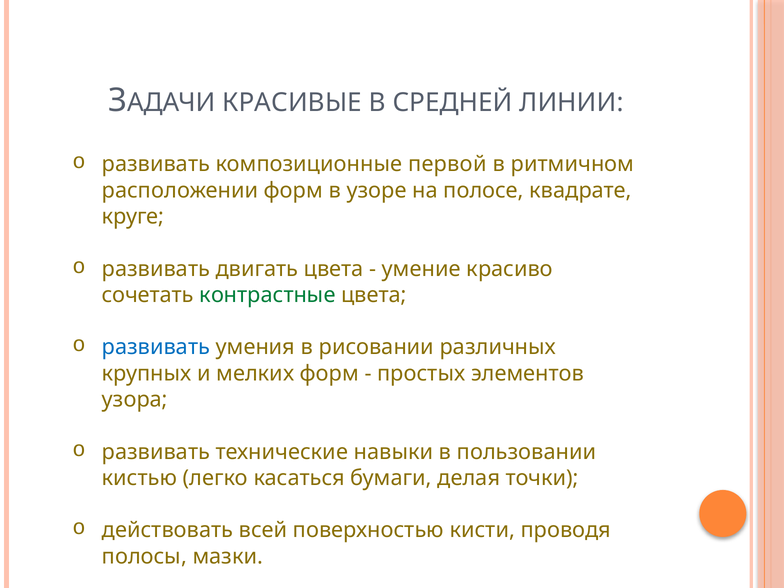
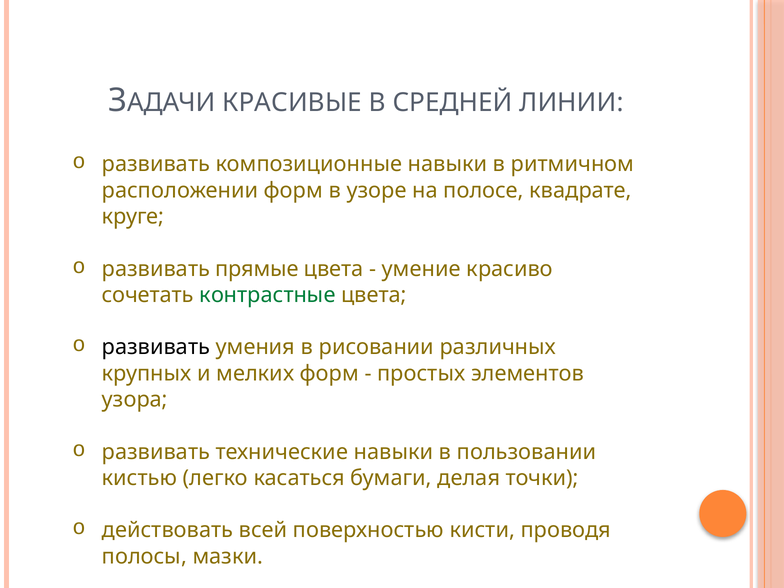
композиционные первой: первой -> навыки (448, 164)
двигать: двигать -> прямые (257, 269)
развивать colour: blue -> black (156, 347)
